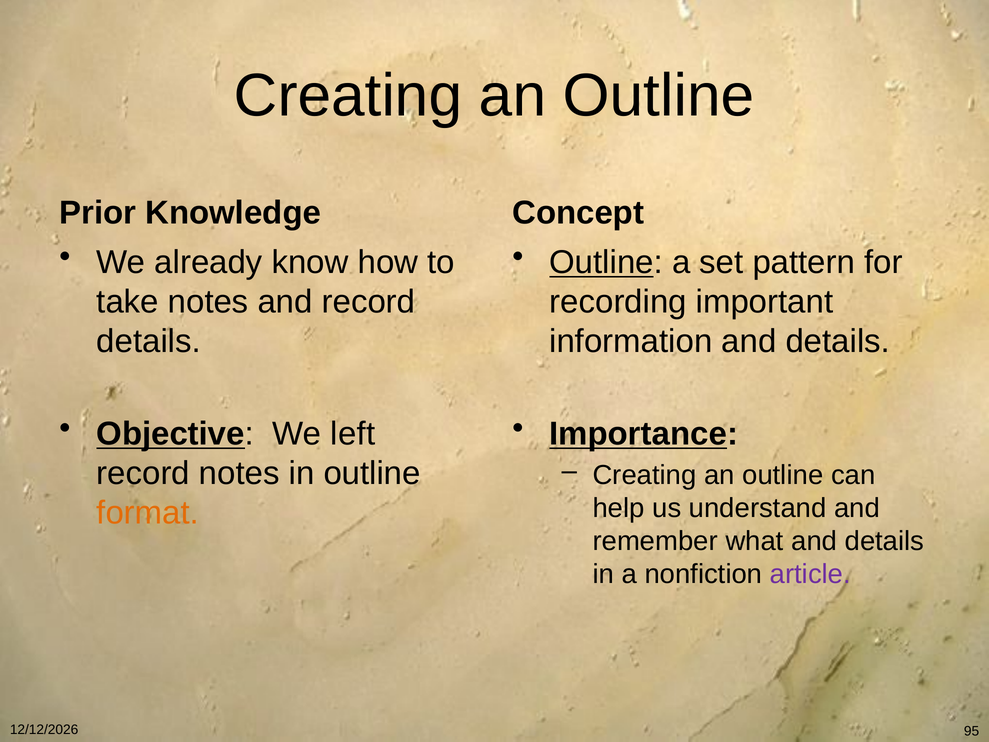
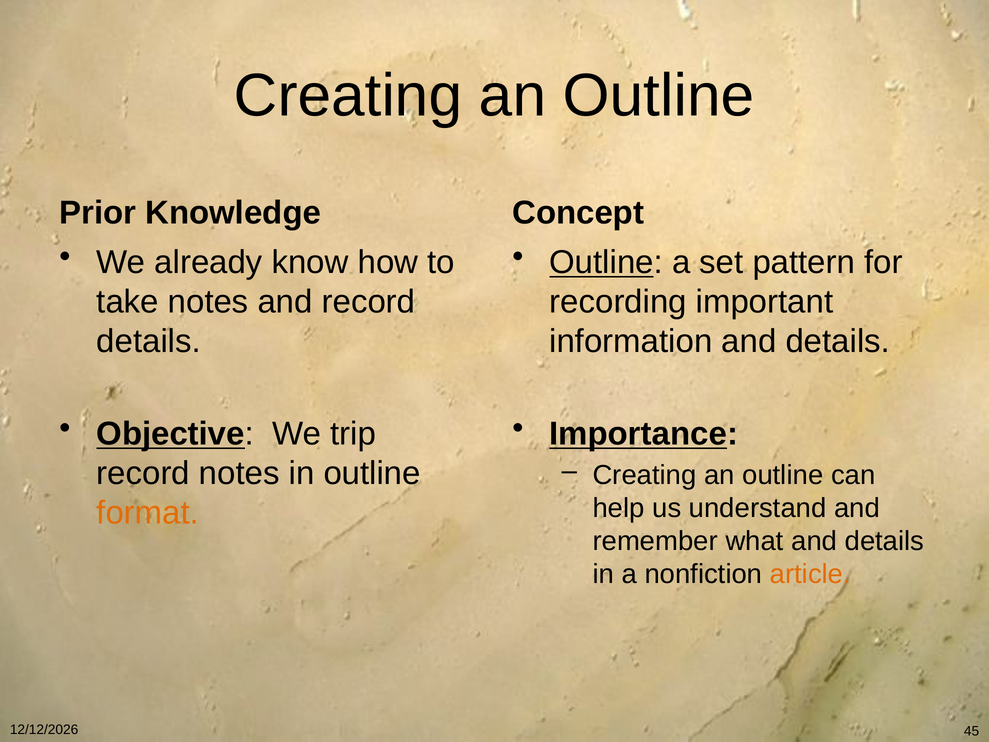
left: left -> trip (353, 434)
article colour: purple -> orange (810, 574)
95: 95 -> 45 (972, 731)
